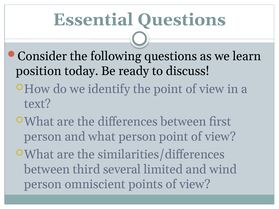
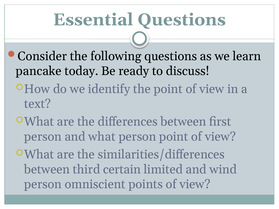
position: position -> pancake (39, 71)
several: several -> certain (122, 170)
